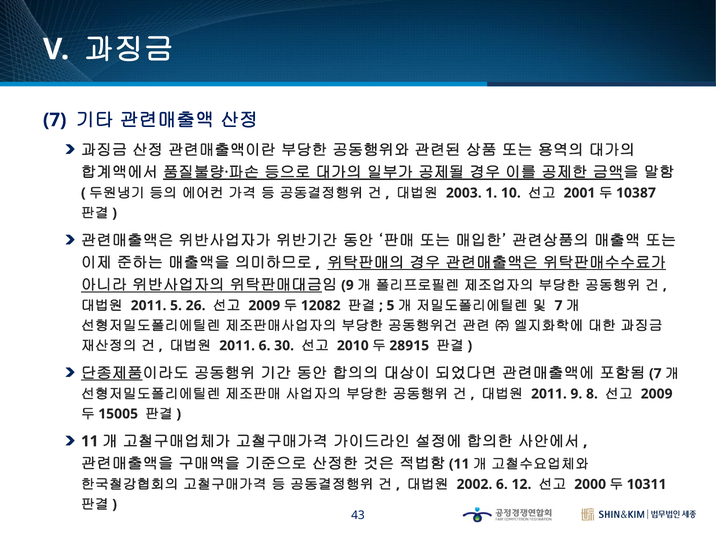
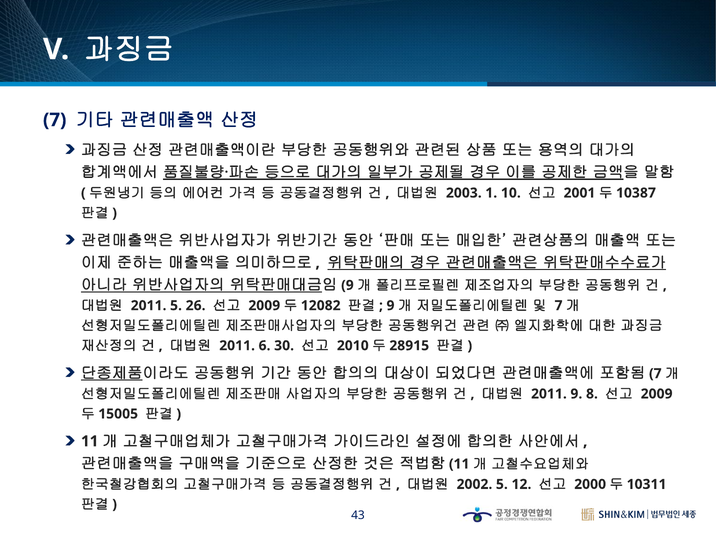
5: 5 -> 9 (390, 306)
2002 6: 6 -> 5 (502, 484)
